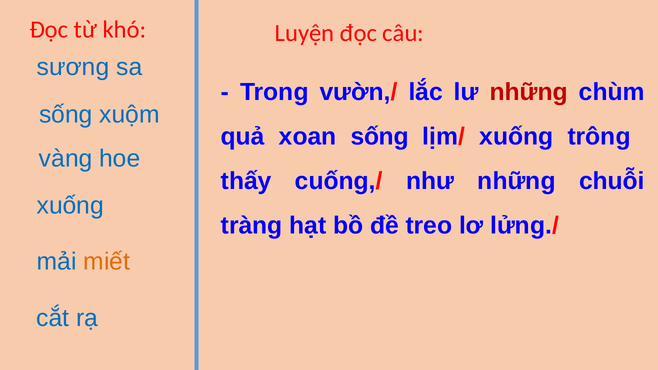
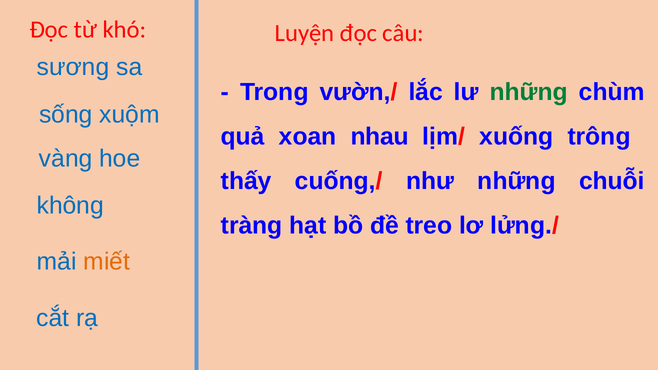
những colour: red -> green (529, 92)
xoan sống: sống -> nhau (380, 137)
xuống: xuống -> không (70, 206)
